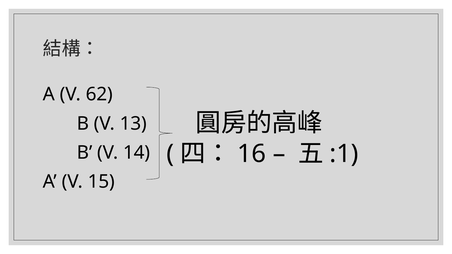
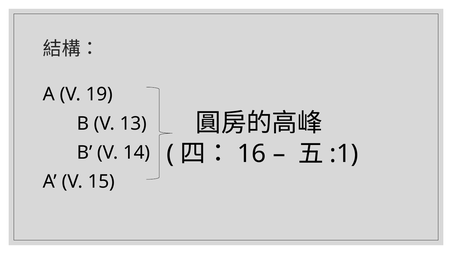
62: 62 -> 19 (99, 95)
